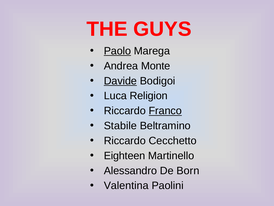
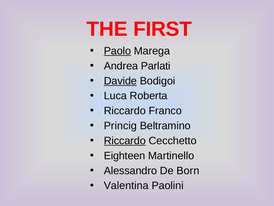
GUYS: GUYS -> FIRST (163, 29)
Monte: Monte -> Parlati (156, 66)
Religion: Religion -> Roberta (149, 96)
Franco underline: present -> none (165, 111)
Stabile: Stabile -> Princig (120, 125)
Riccardo underline: none -> present (125, 140)
